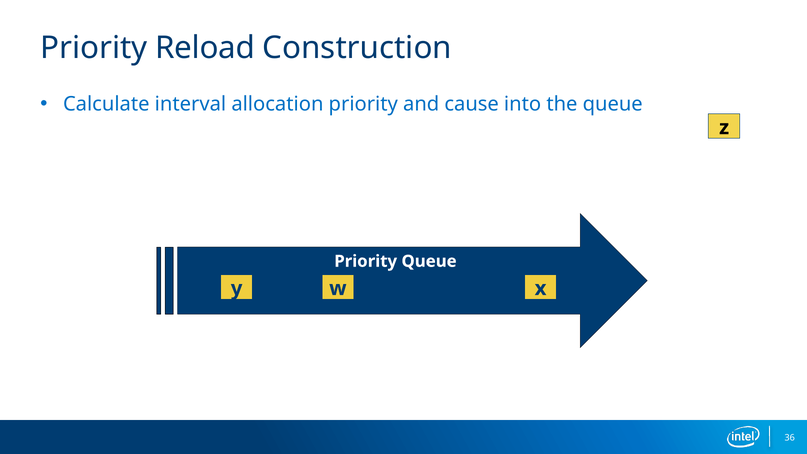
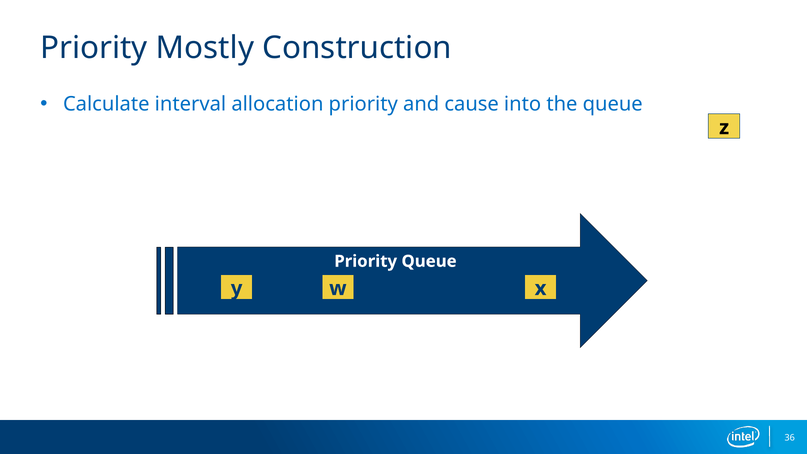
Reload: Reload -> Mostly (205, 48)
